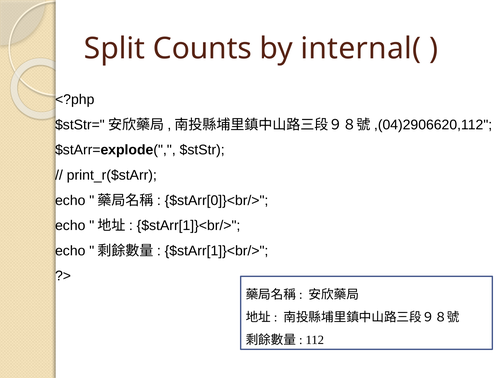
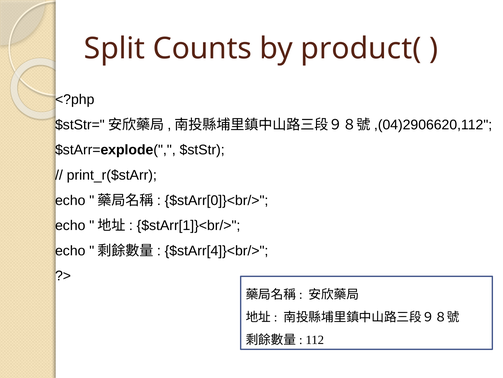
internal(: internal( -> product( (361, 49)
$stArr[1]}<br/>: $stArr[1]}<br/> -> $stArr[4]}<br/> (216, 250)
